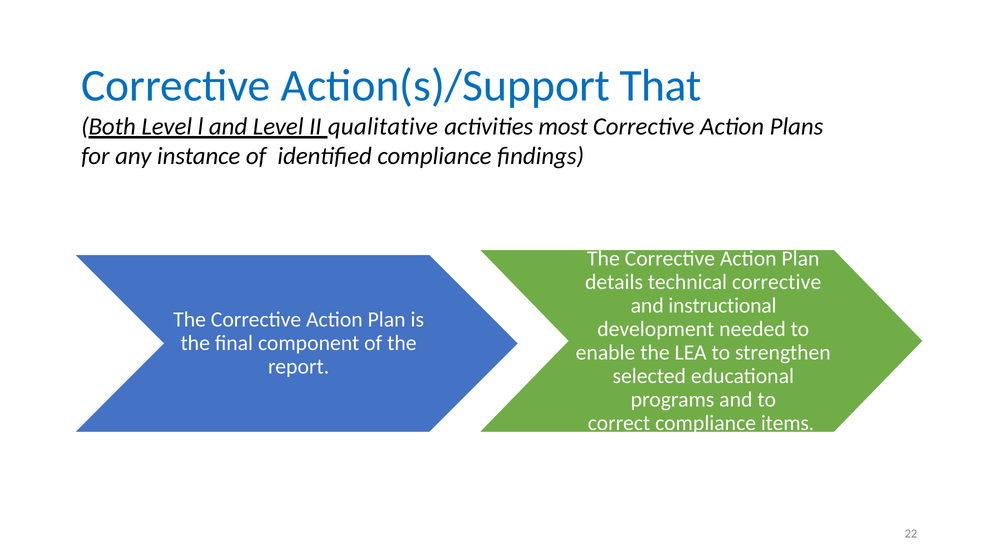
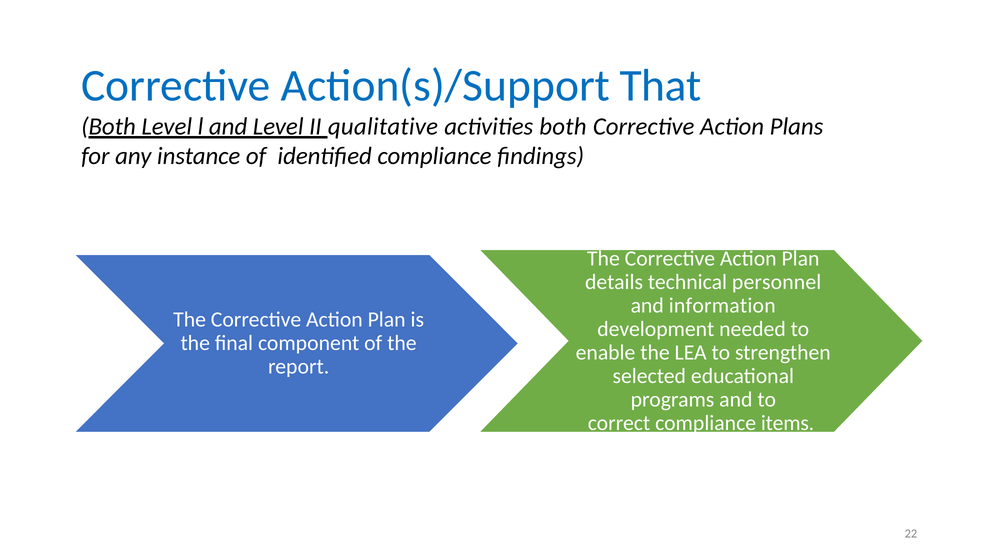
activities most: most -> both (563, 126)
technical corrective: corrective -> personnel (777, 282)
instructional: instructional -> information (722, 305)
